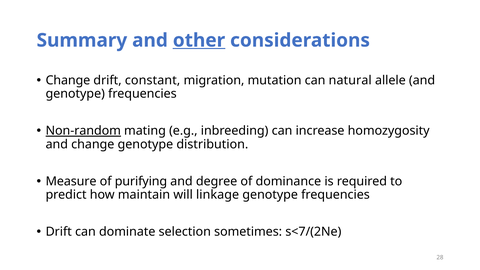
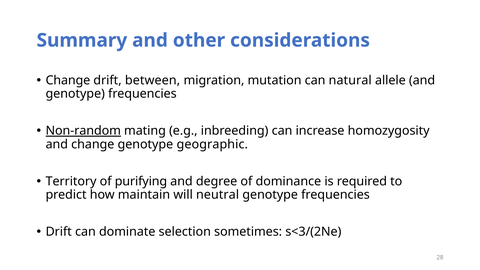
other underline: present -> none (199, 40)
constant: constant -> between (153, 80)
distribution: distribution -> geographic (212, 144)
Measure: Measure -> Territory (71, 181)
linkage: linkage -> neutral (218, 195)
s<7/(2Ne: s<7/(2Ne -> s<3/(2Ne (313, 232)
